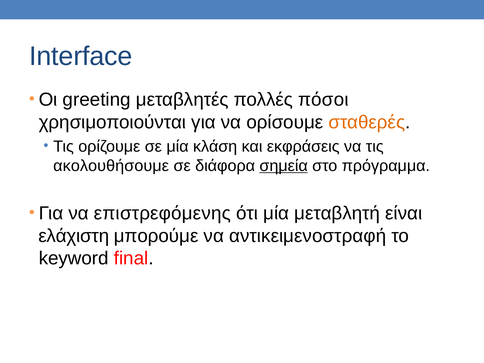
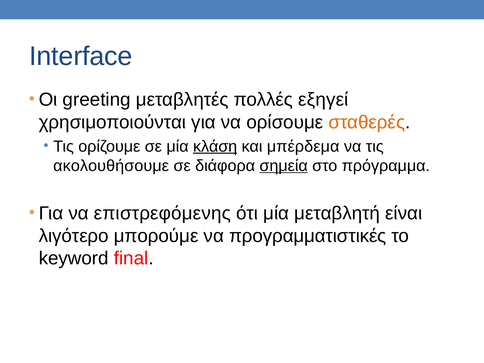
πόσοι: πόσοι -> εξηγεί (323, 100)
κλάση underline: none -> present (215, 146)
εκφράσεις: εκφράσεις -> μπέρδεμα (303, 146)
ελάχιστη: ελάχιστη -> λιγότερο (74, 236)
αντικειμενοστραφή: αντικειμενοστραφή -> προγραμματιστικές (308, 236)
